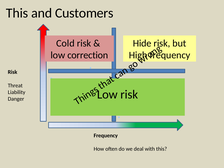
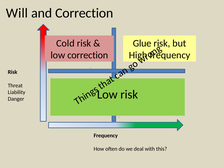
This: This -> Will (17, 13)
and Customers: Customers -> Correction (84, 13)
Hide: Hide -> Glue (142, 43)
